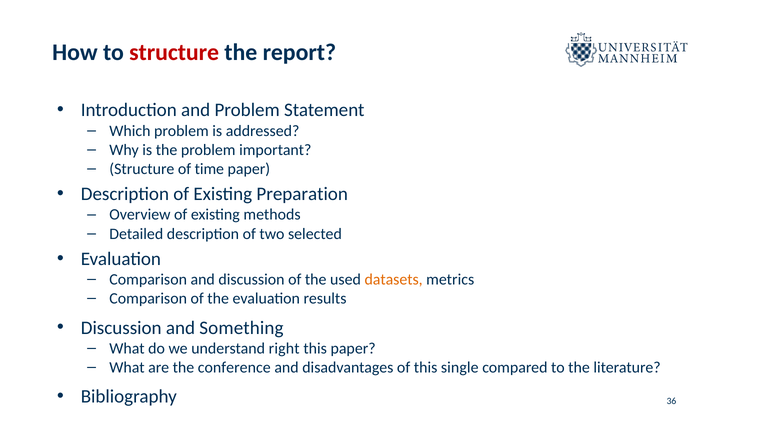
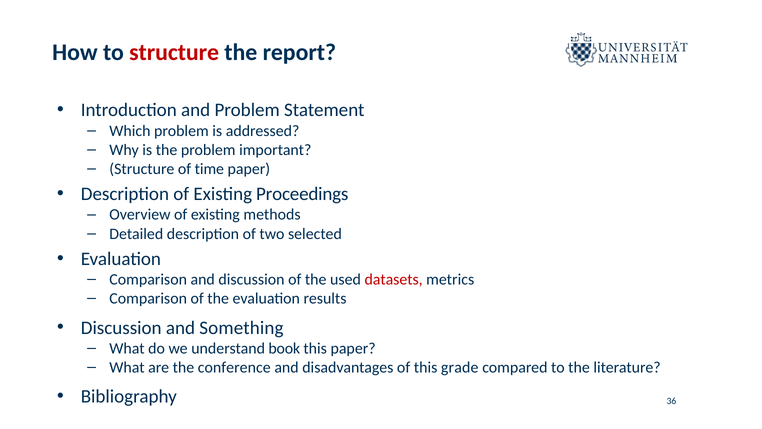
Preparation: Preparation -> Proceedings (302, 194)
datasets colour: orange -> red (394, 279)
right: right -> book (284, 348)
single: single -> grade (460, 367)
